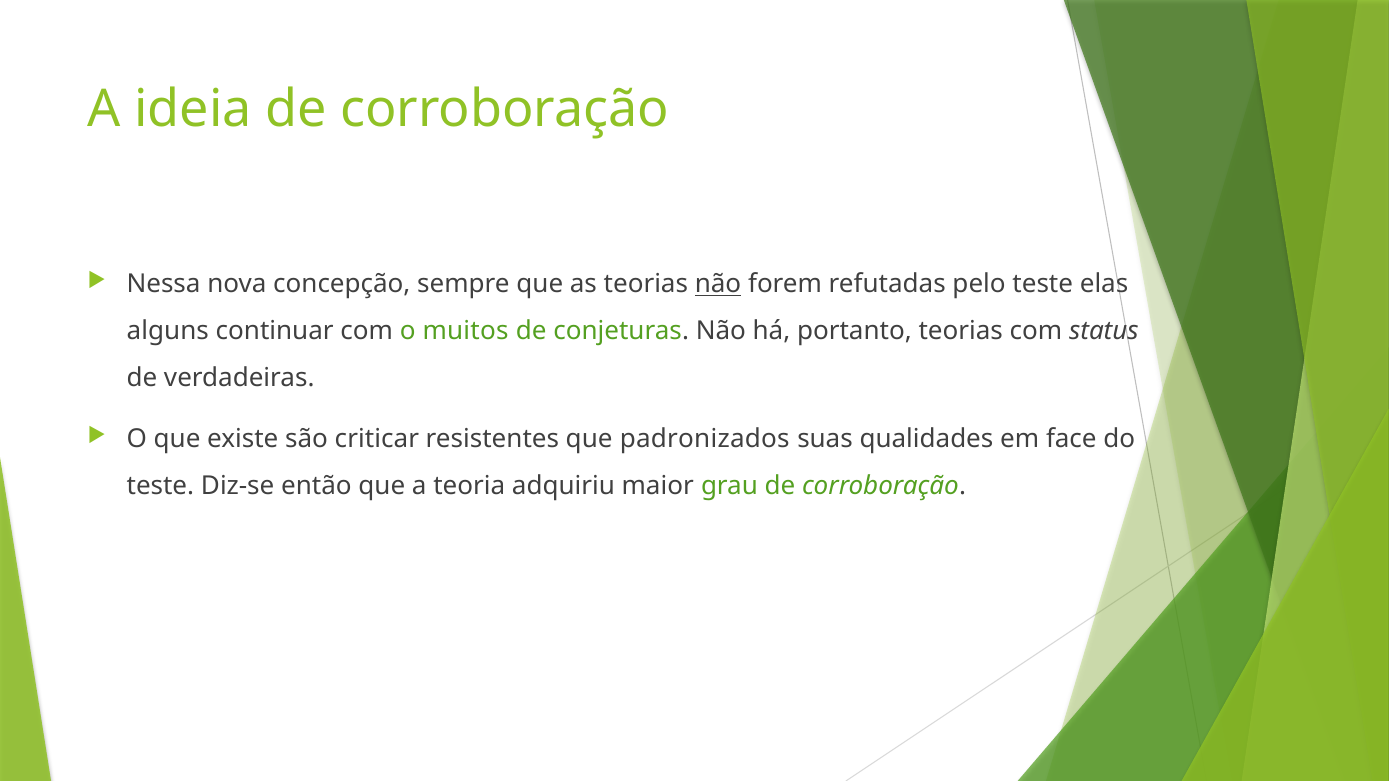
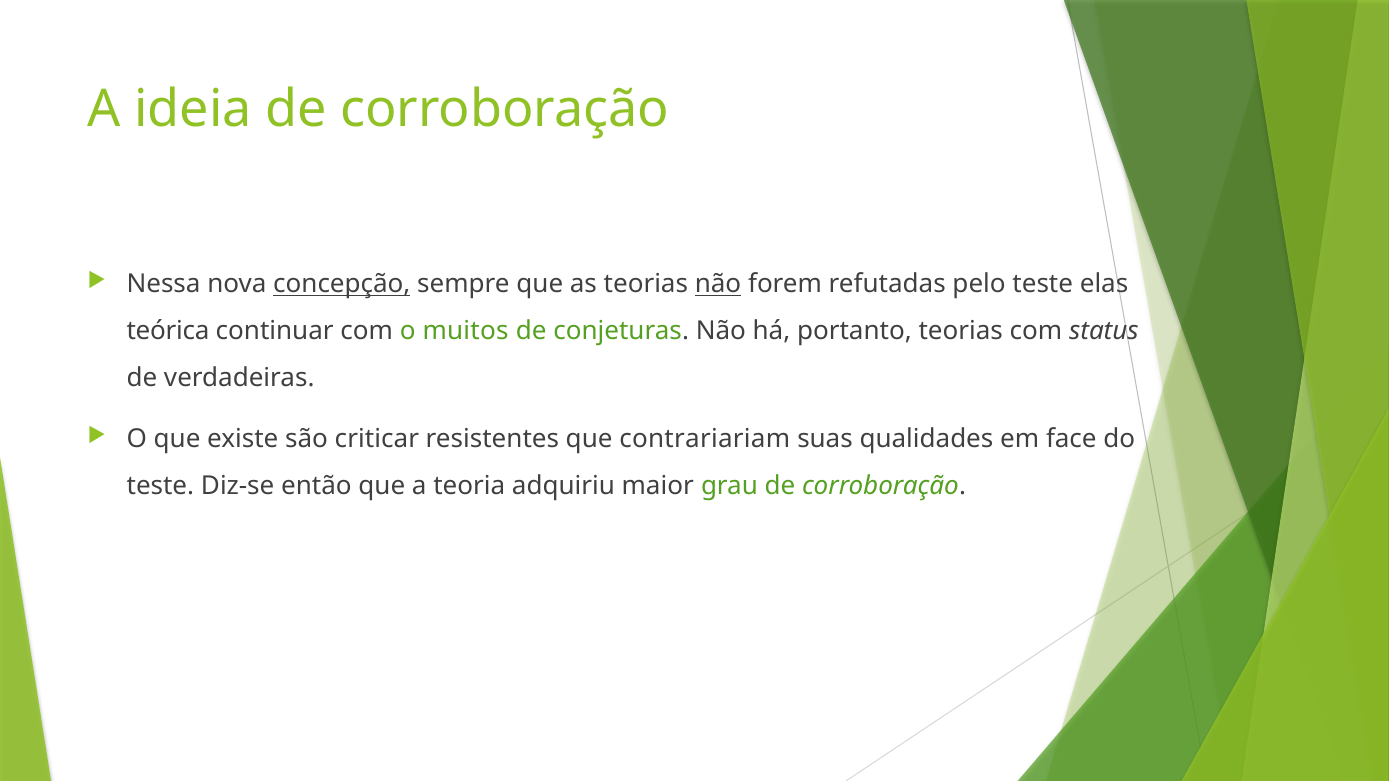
concepção underline: none -> present (342, 284)
alguns: alguns -> teórica (168, 331)
padronizados: padronizados -> contrariariam (705, 440)
